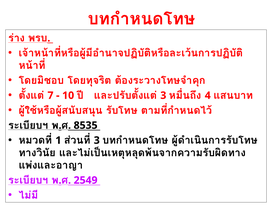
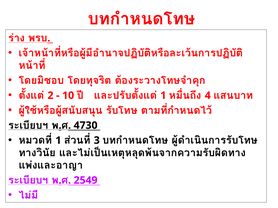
7: 7 -> 2 (50, 96)
3: 3 -> 1 (163, 96)
8535: 8535 -> 4730 (86, 126)
